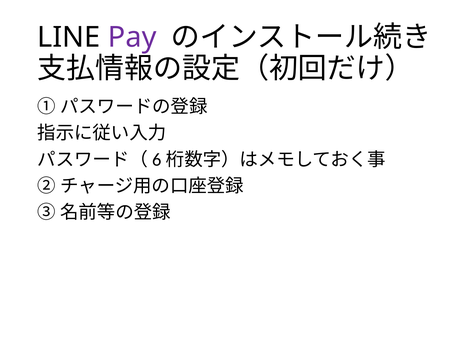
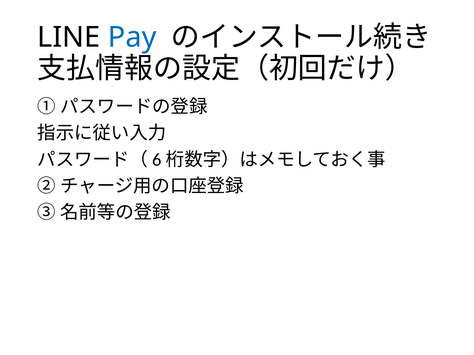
Pay colour: purple -> blue (132, 37)
